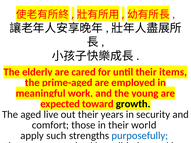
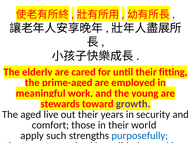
items: items -> fitting (173, 72)
expected: expected -> stewards (60, 104)
growth colour: black -> purple (133, 104)
